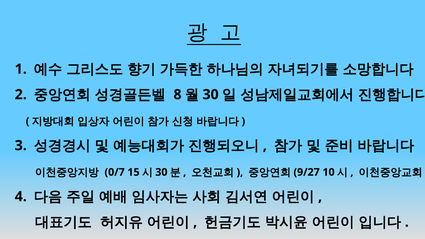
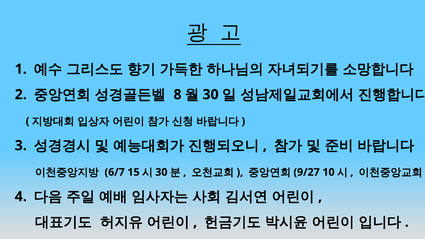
0/7: 0/7 -> 6/7 (115, 172)
